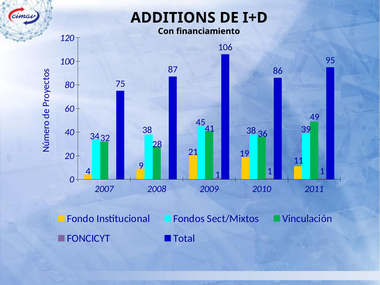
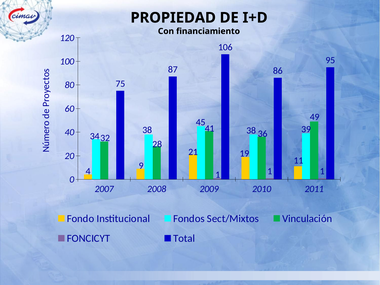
ADDITIONS: ADDITIONS -> PROPIEDAD (173, 18)
